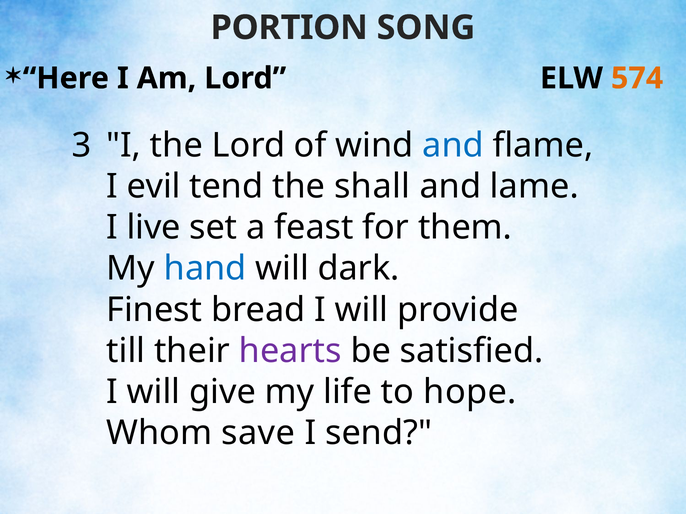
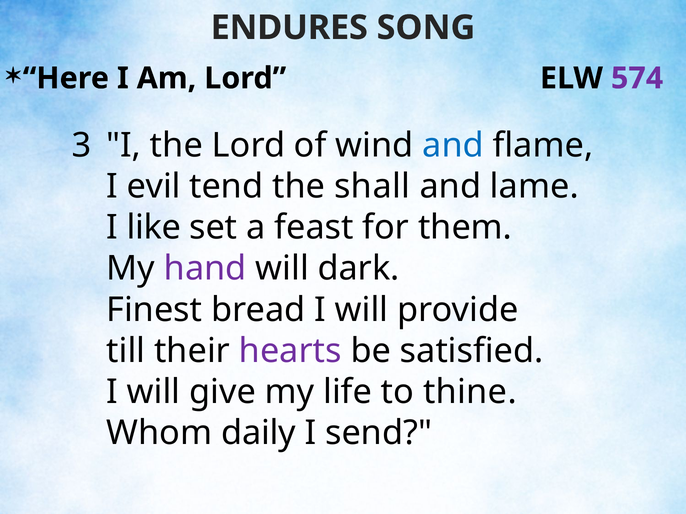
PORTION: PORTION -> ENDURES (289, 28)
574 colour: orange -> purple (637, 78)
live: live -> like (154, 228)
hand colour: blue -> purple (205, 269)
hope: hope -> thine (470, 392)
save: save -> daily (258, 434)
